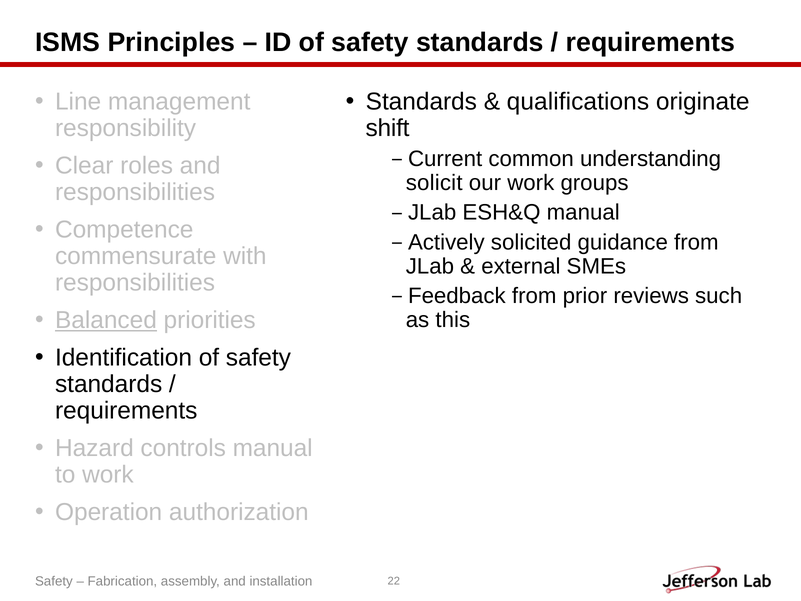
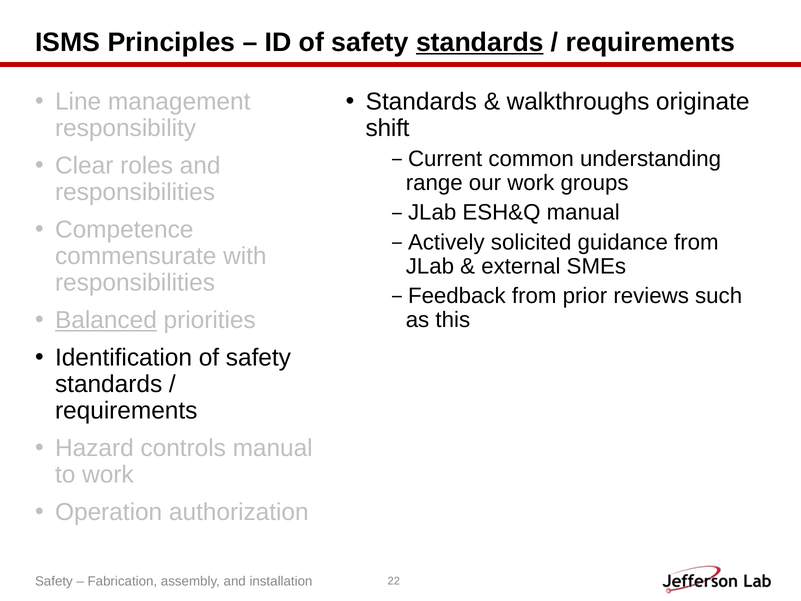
standards underline: none -> present (480, 42)
qualifications: qualifications -> walkthroughs (578, 102)
solicit: solicit -> range (434, 183)
